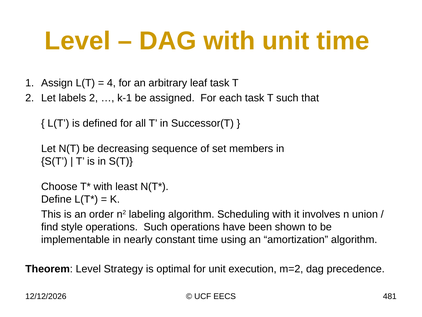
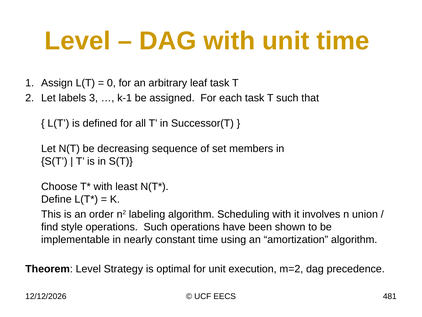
4: 4 -> 0 (111, 83)
labels 2: 2 -> 3 (94, 98)
